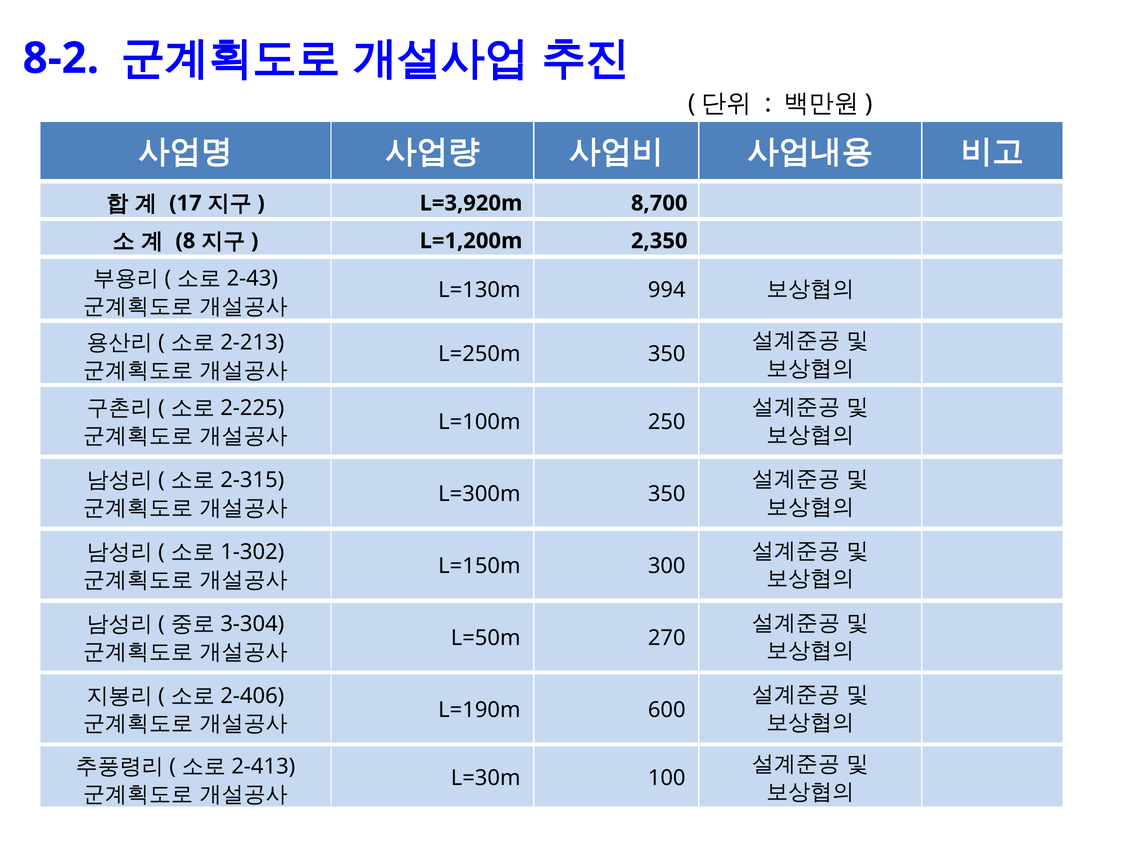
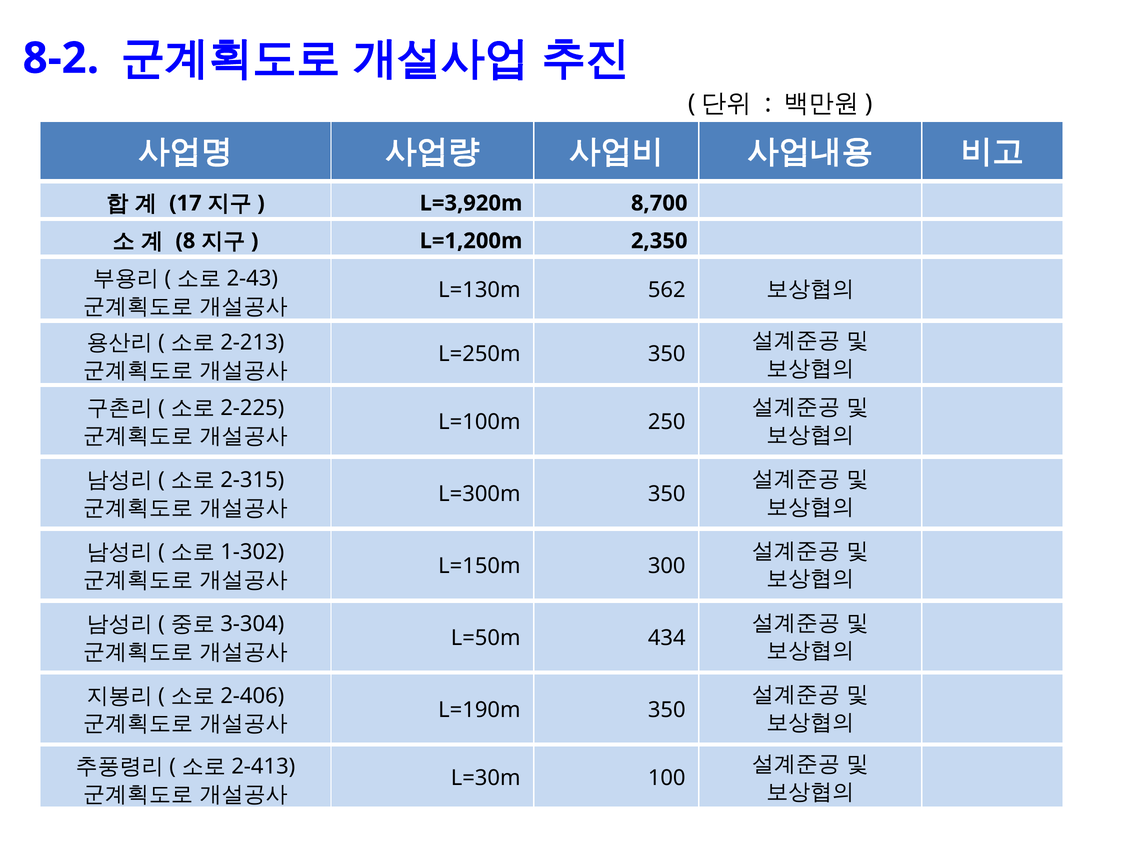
994: 994 -> 562 (667, 290)
270: 270 -> 434 (667, 638)
L=190m 600: 600 -> 350 (667, 710)
